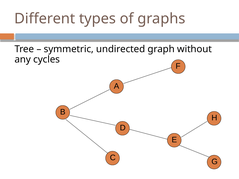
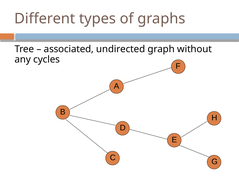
symmetric: symmetric -> associated (69, 49)
